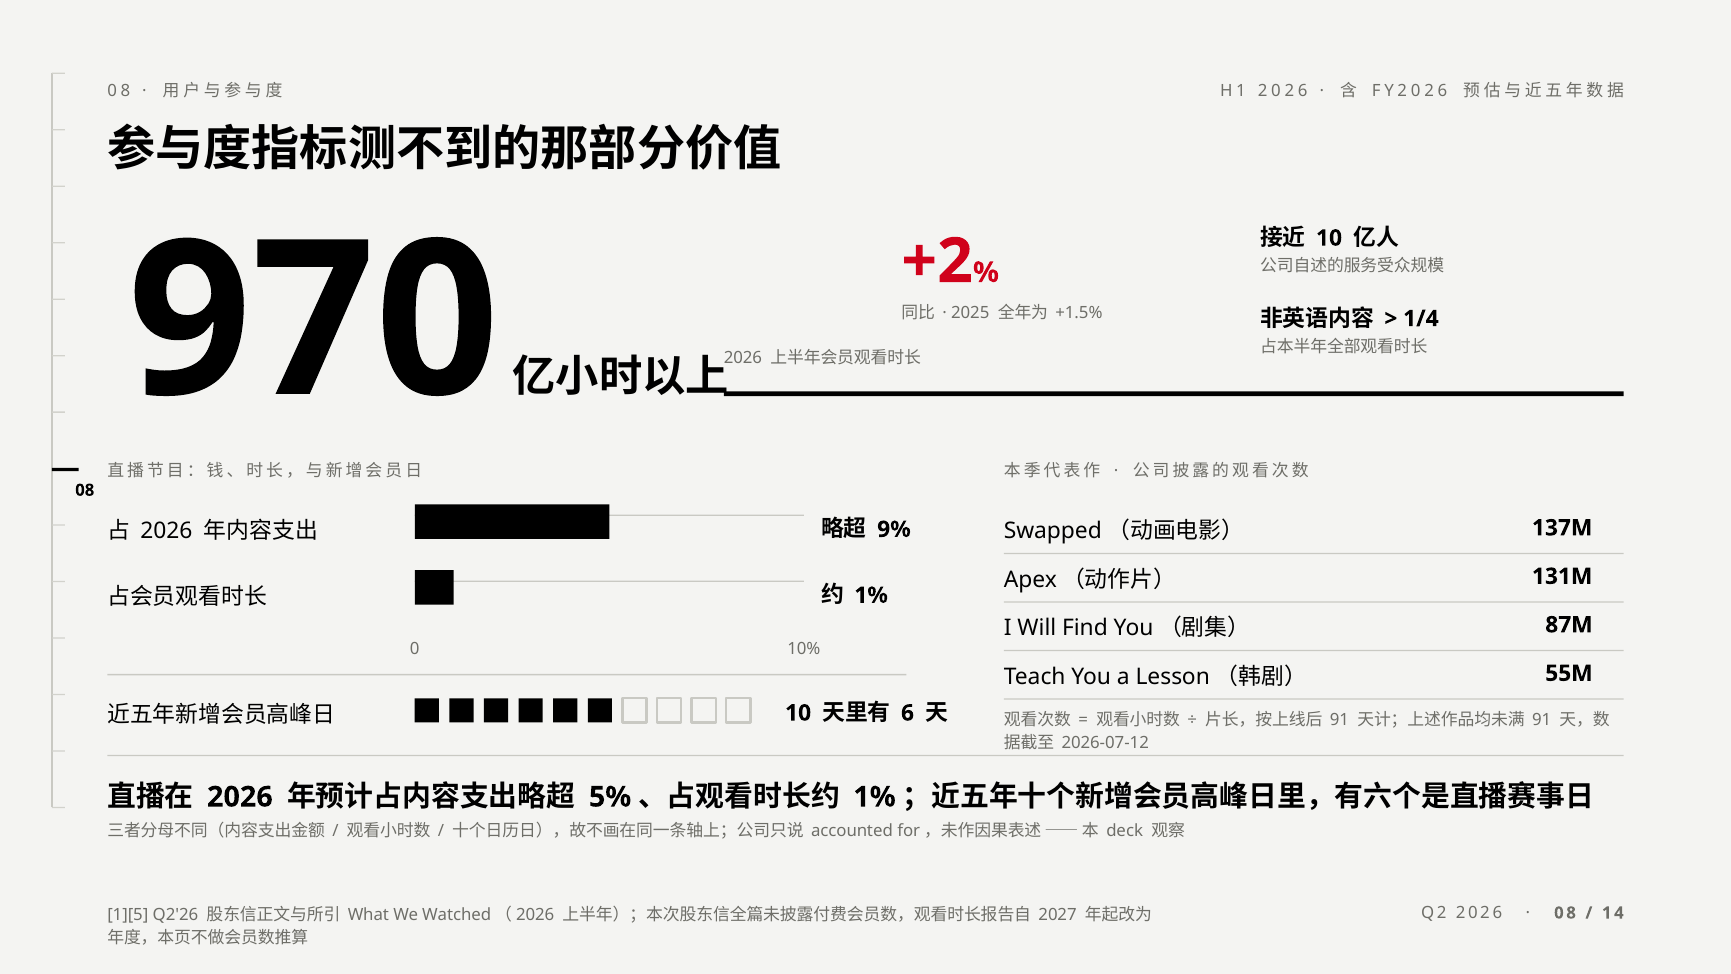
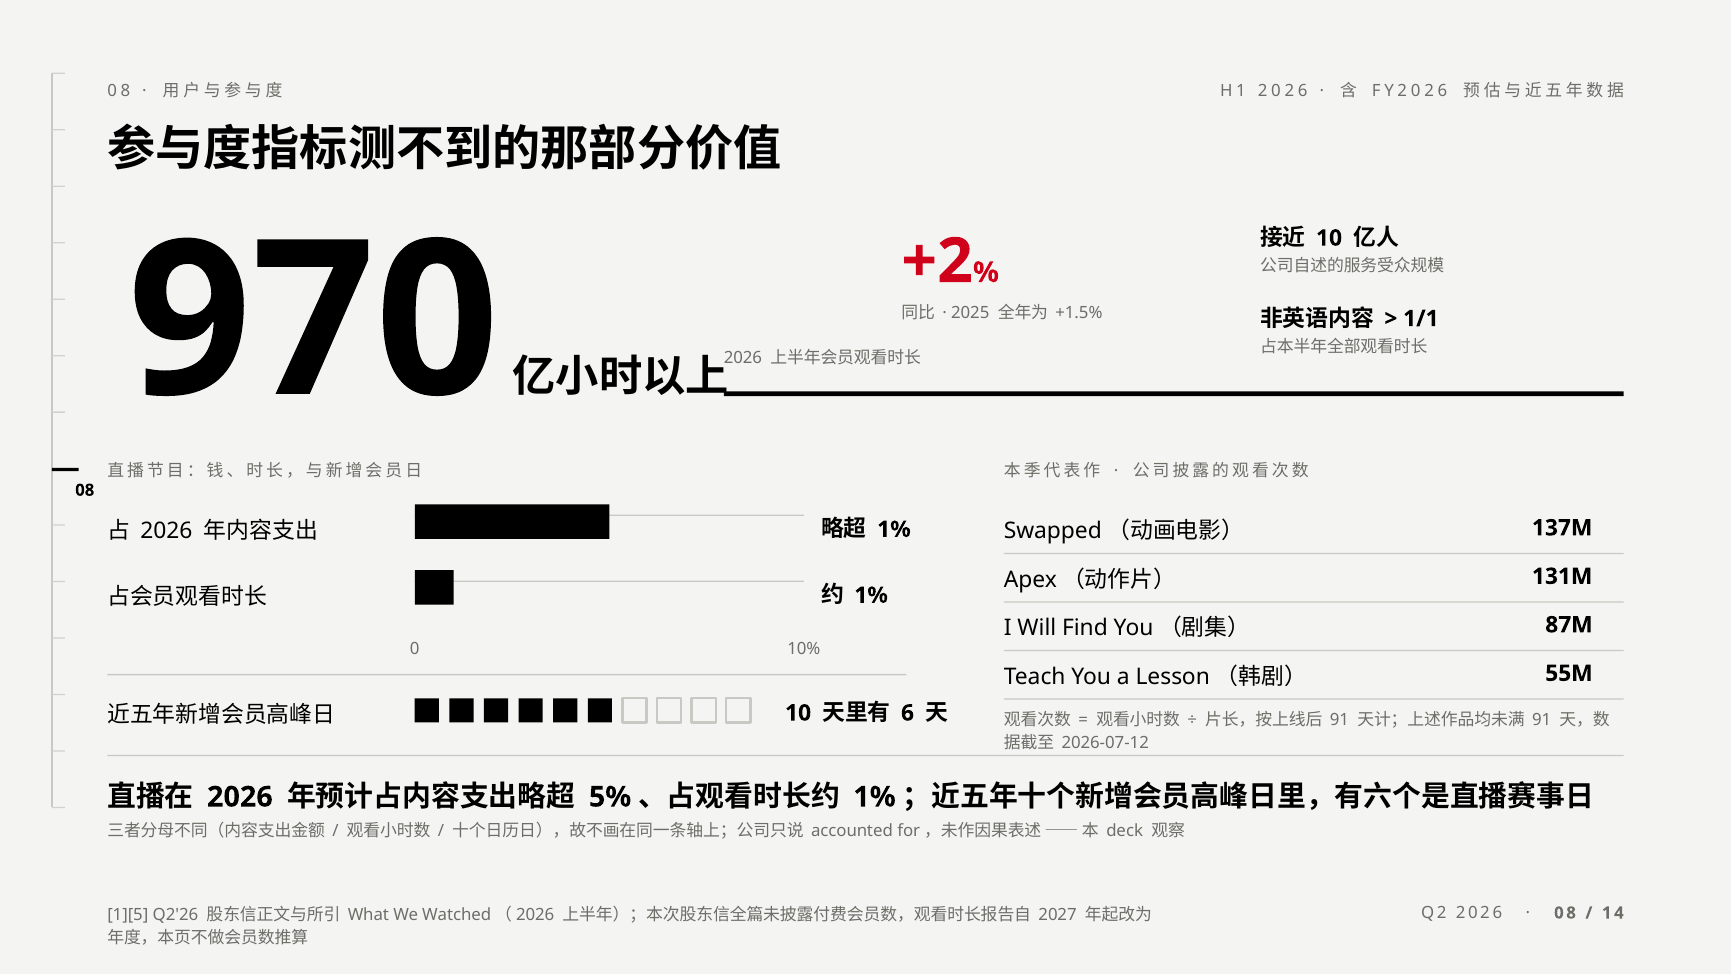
1/4: 1/4 -> 1/1 (1421, 319)
9%: 9% -> 1% (894, 529)
